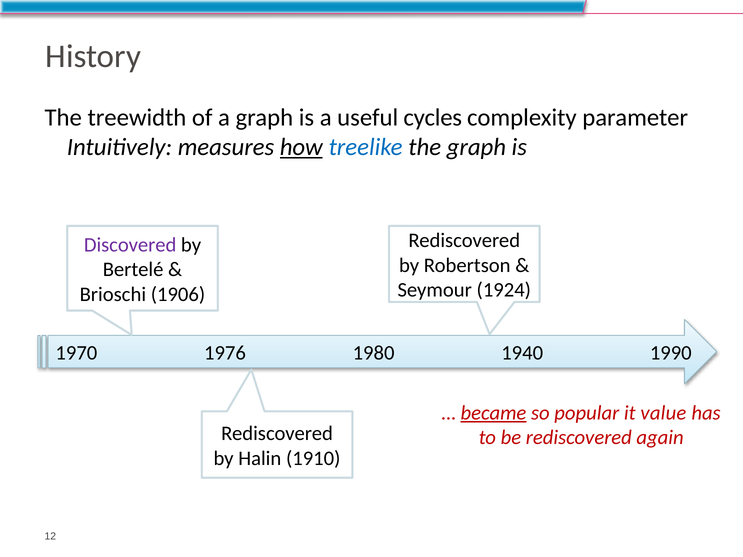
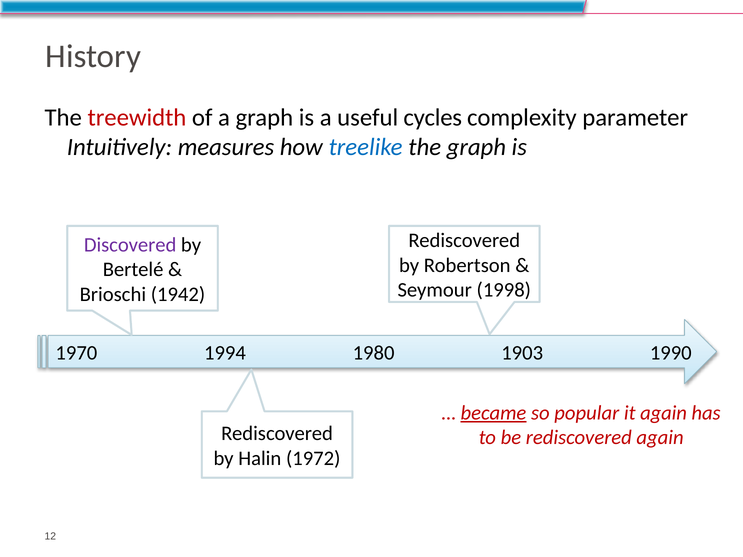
treewidth colour: black -> red (137, 118)
how underline: present -> none (301, 147)
1924: 1924 -> 1998 (504, 290)
1906: 1906 -> 1942 (178, 295)
1976: 1976 -> 1994 (225, 353)
1940: 1940 -> 1903 (522, 353)
it value: value -> again (664, 413)
1910: 1910 -> 1972 (313, 459)
